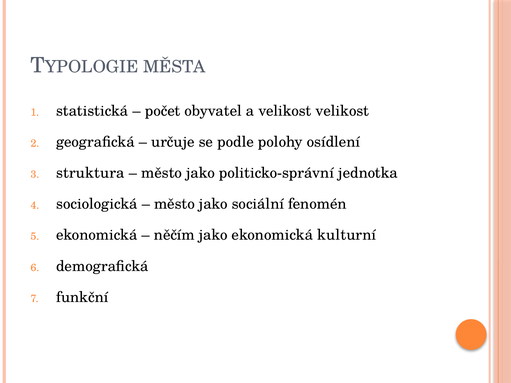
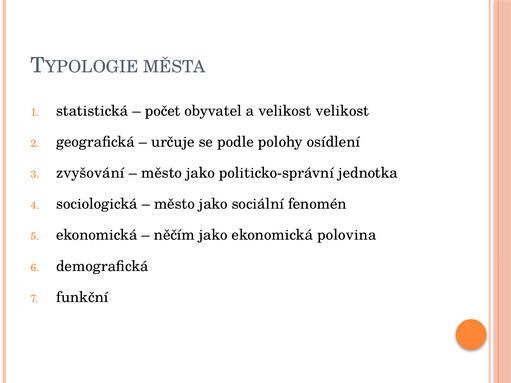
struktura: struktura -> zvyšování (90, 173)
kulturní: kulturní -> polovina (347, 235)
